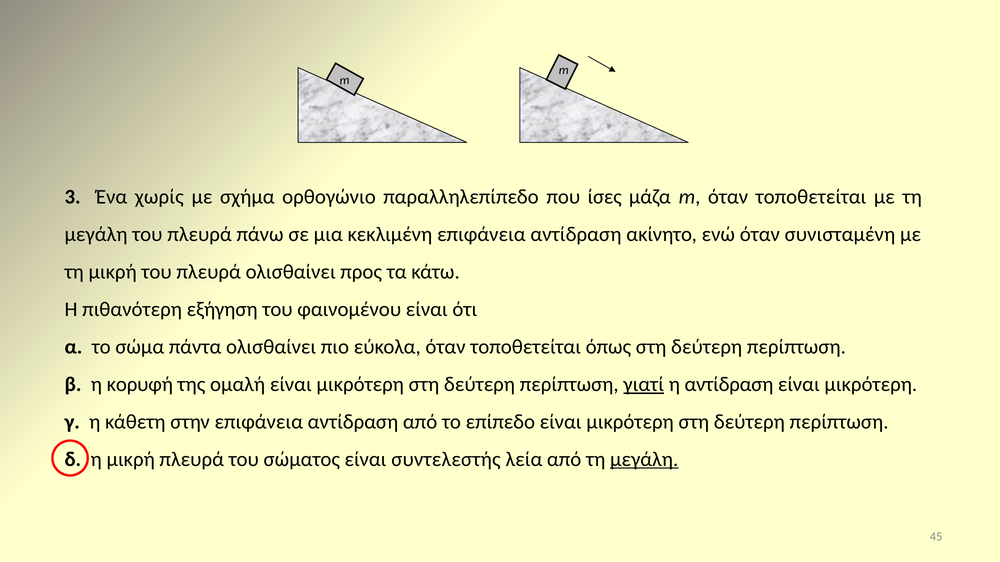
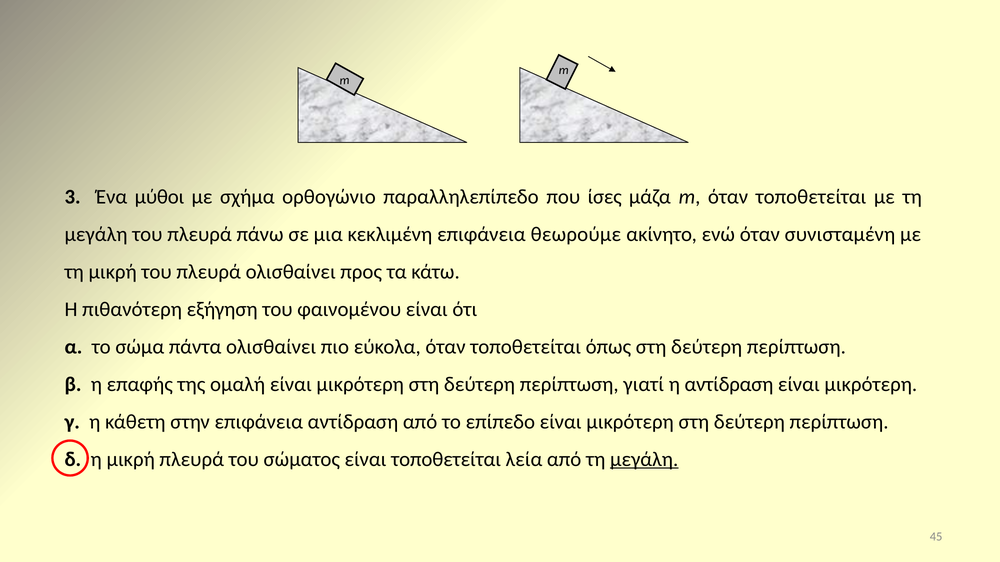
χωρίς: χωρίς -> μύθοι (159, 197)
κεκλιμένη επιφάνεια αντίδραση: αντίδραση -> θεωρούμε (576, 235)
κορυφή: κορυφή -> επαφής (140, 385)
γιατί underline: present -> none (644, 385)
είναι συντελεστής: συντελεστής -> τοποθετείται (446, 460)
